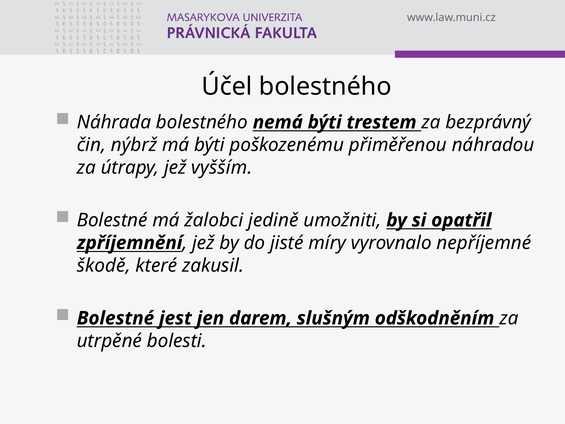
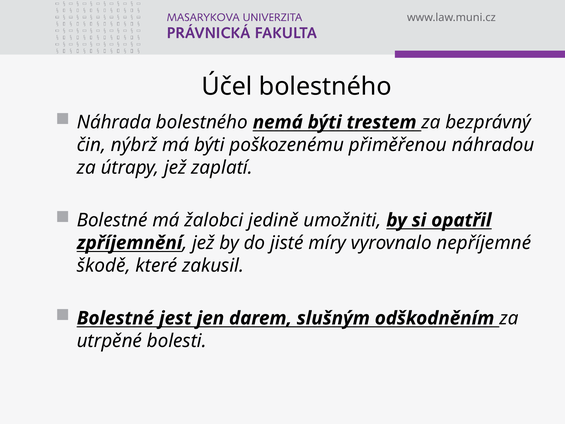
vyšším: vyšším -> zaplatí (222, 167)
